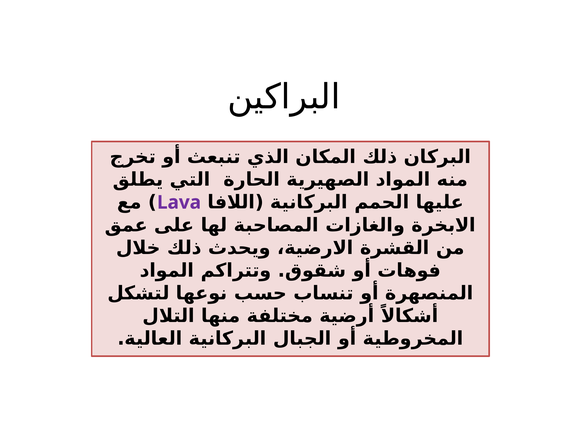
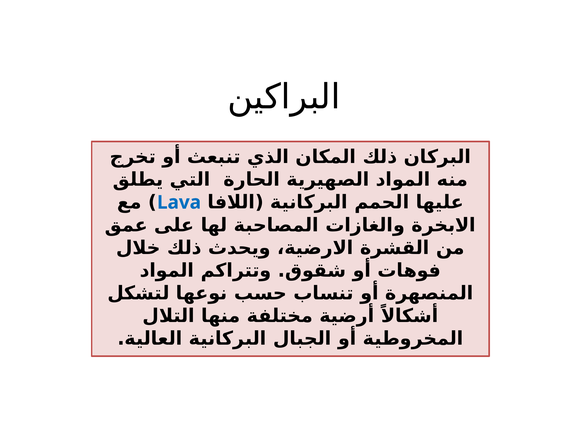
Lava colour: purple -> blue (179, 202)
